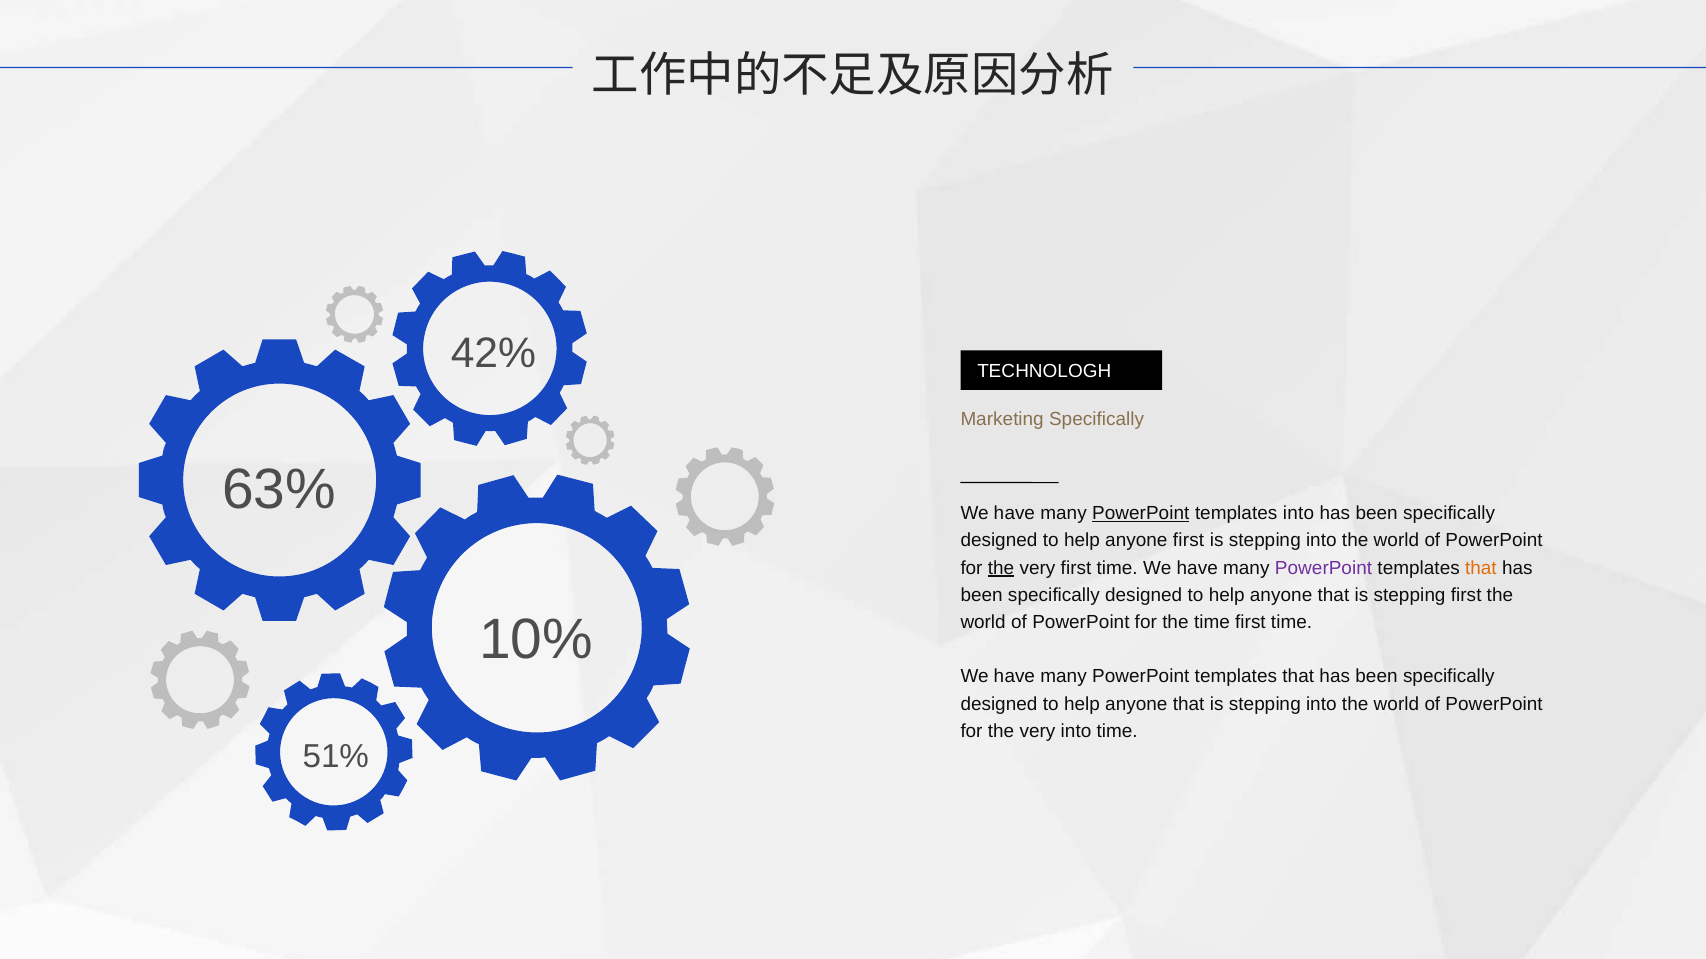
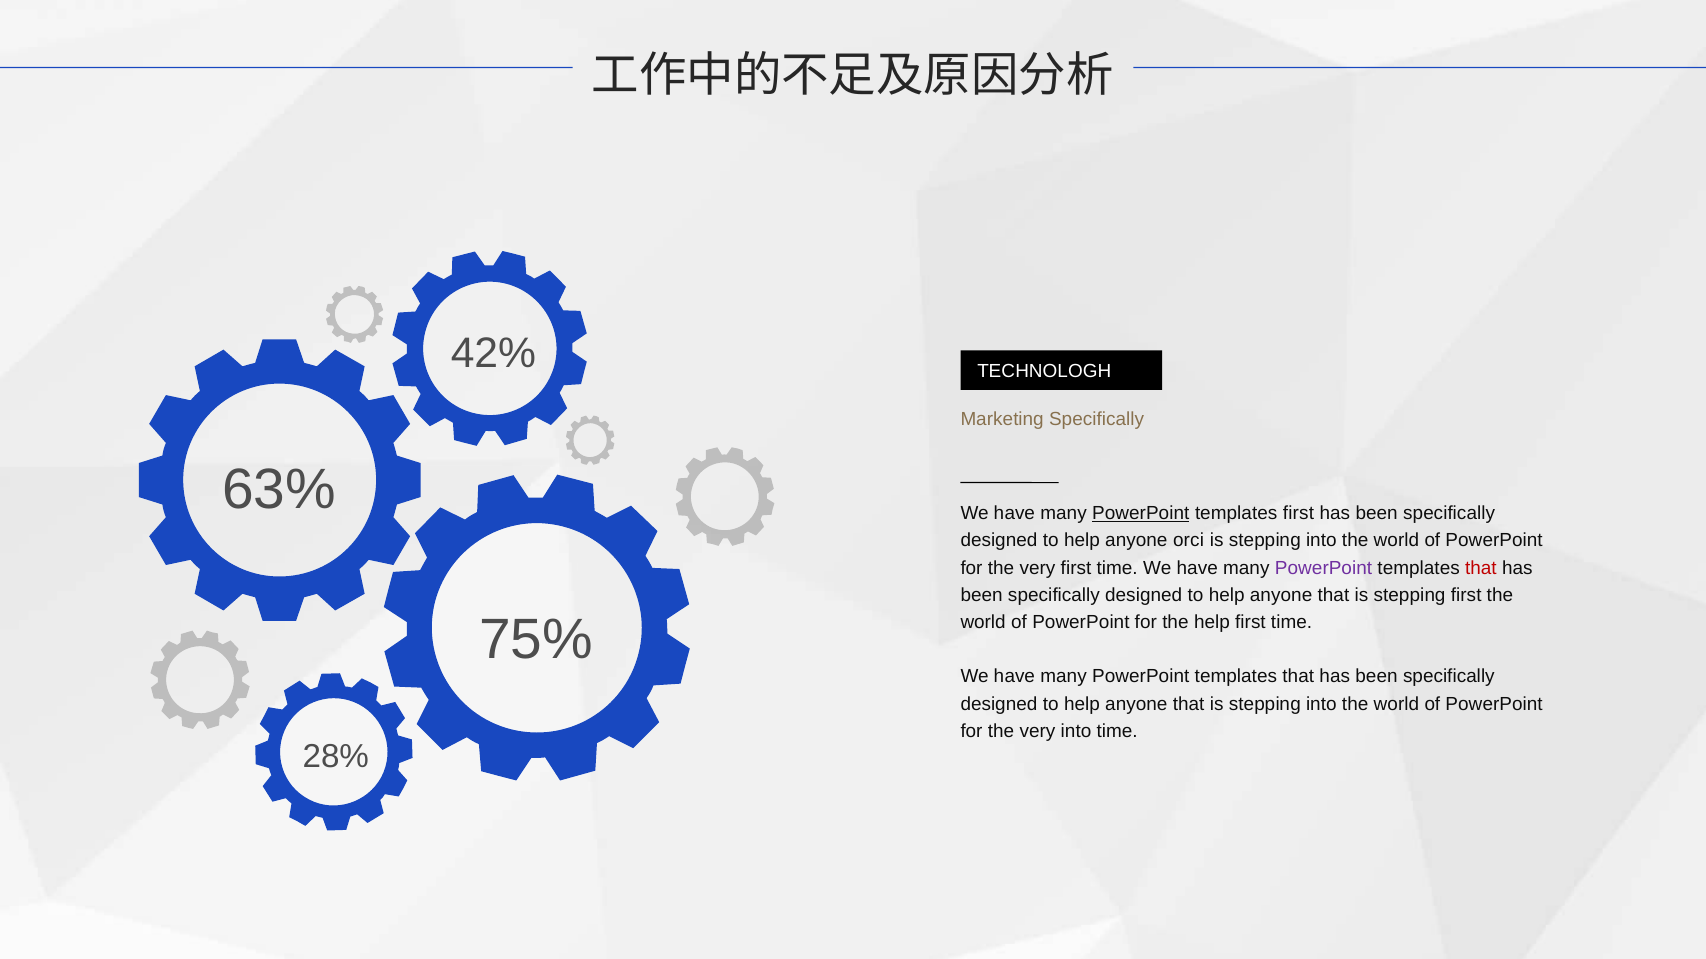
templates into: into -> first (1299, 514)
anyone first: first -> orci (1189, 541)
the underline: present -> none (1001, 568)
that colour: orange -> red (1481, 568)
the time: time -> help (1212, 622)
10%: 10% -> 75% (536, 640)
51%: 51% -> 28% (336, 757)
